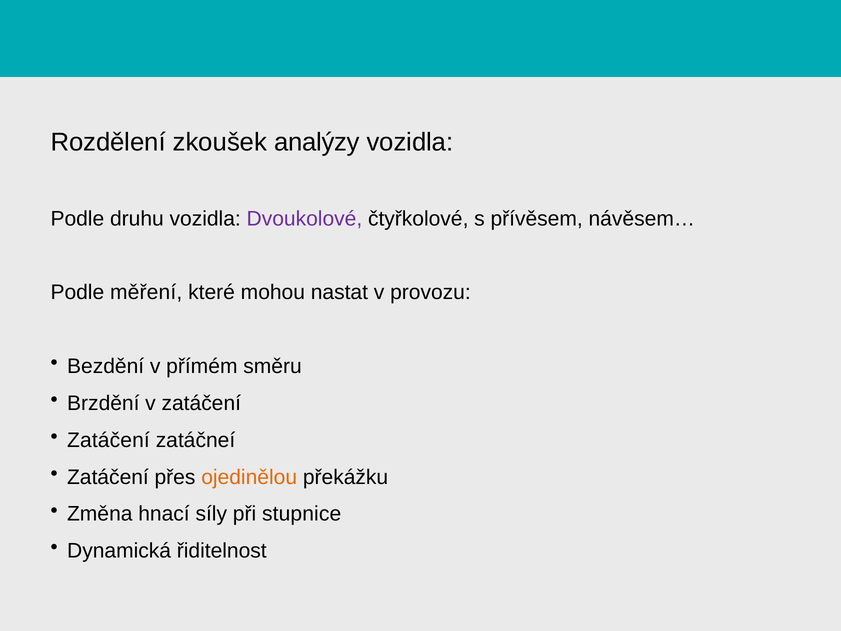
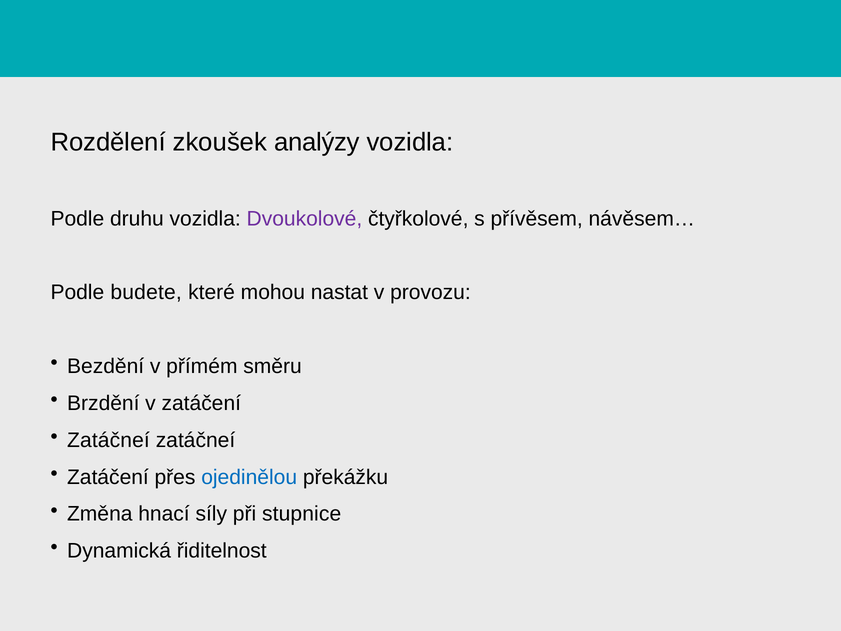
měření: měření -> budete (146, 292)
Zatáčení: Zatáčení -> Zatáčneí (108, 440)
ojedinělou colour: orange -> blue (249, 477)
